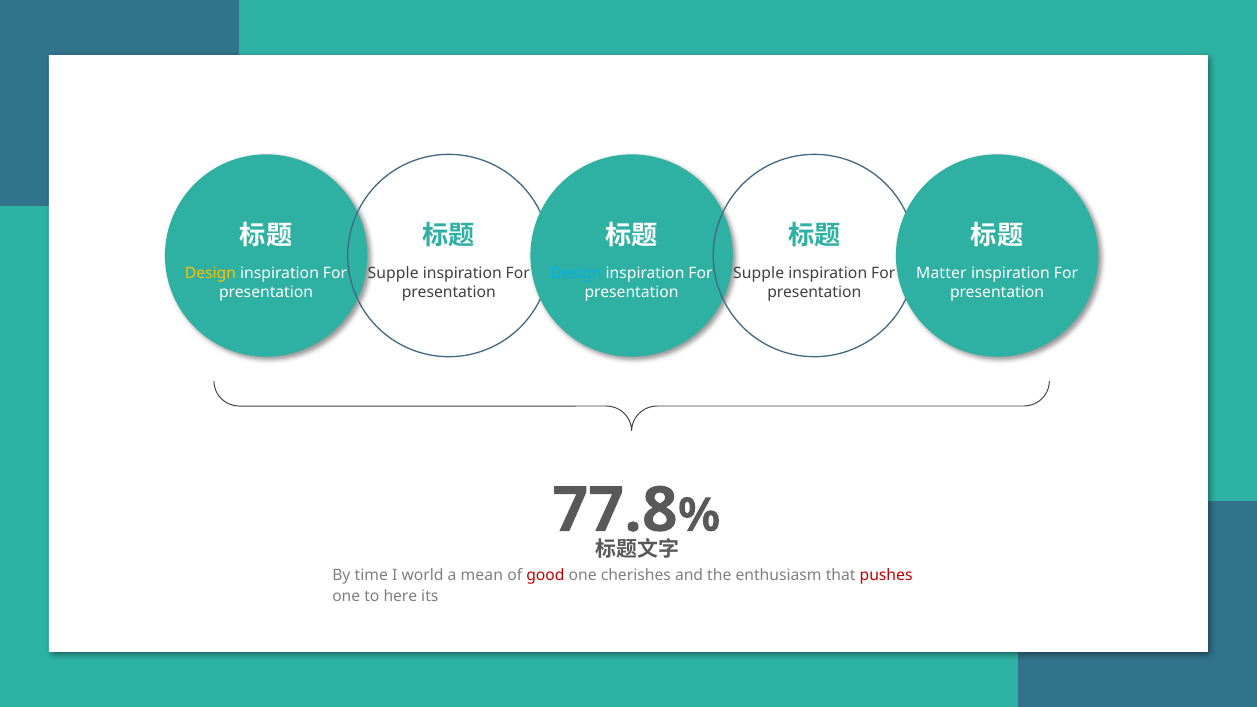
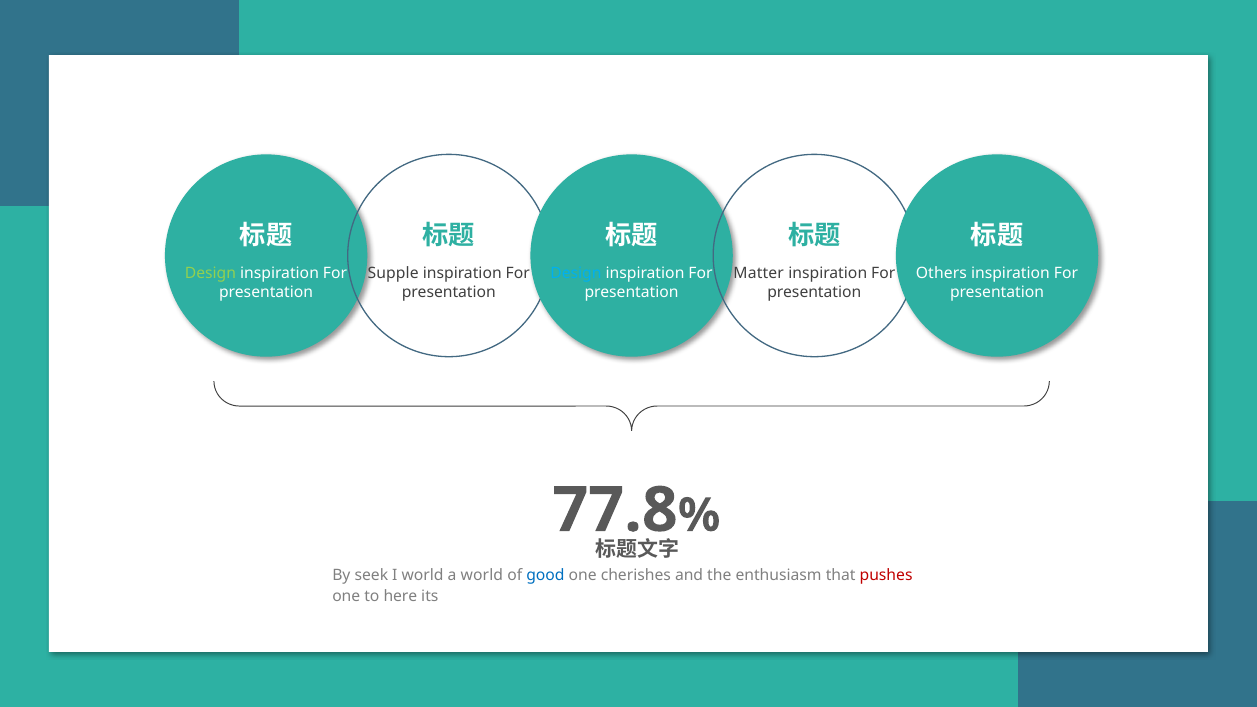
Design colour: yellow -> light green (210, 274)
Supple: Supple -> Matter (759, 274)
Matter: Matter -> Others (941, 274)
time: time -> seek (371, 575)
a mean: mean -> world (482, 575)
good colour: red -> blue (545, 575)
